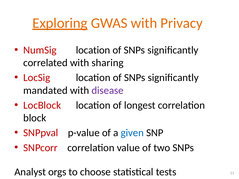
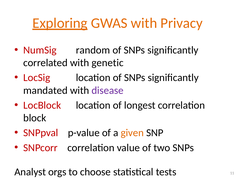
NumSig location: location -> random (93, 50)
sharing: sharing -> genetic (108, 63)
given colour: blue -> orange (132, 133)
